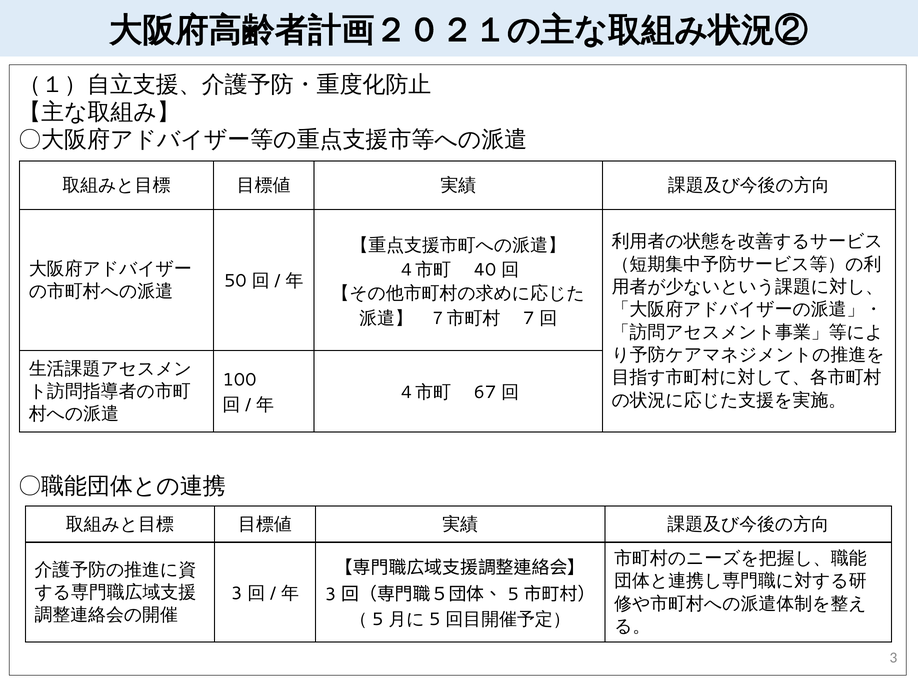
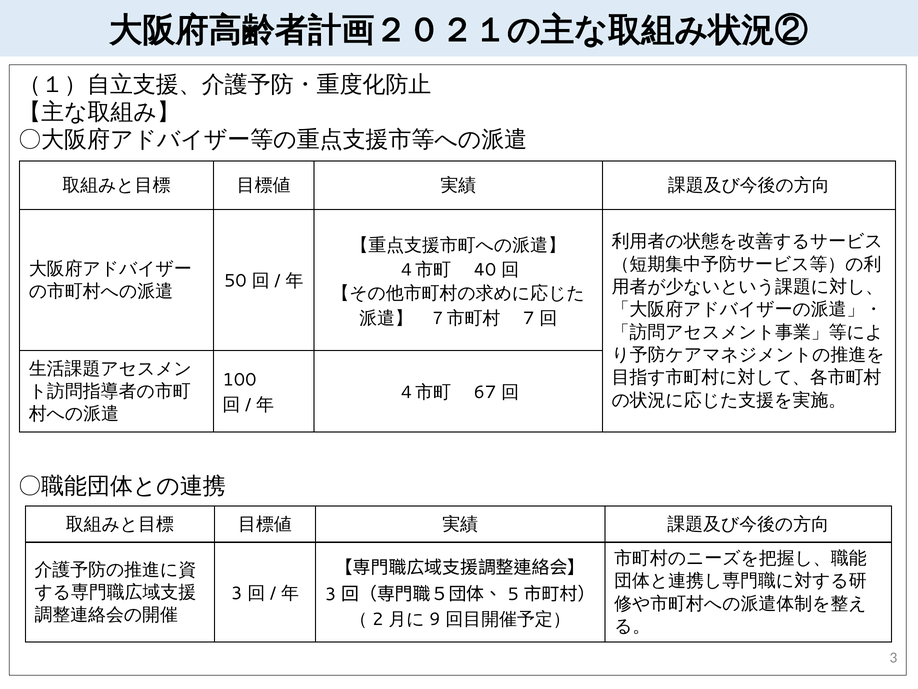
5: 5 -> 2 (378, 619)
5: 5 -> 9 (435, 619)
